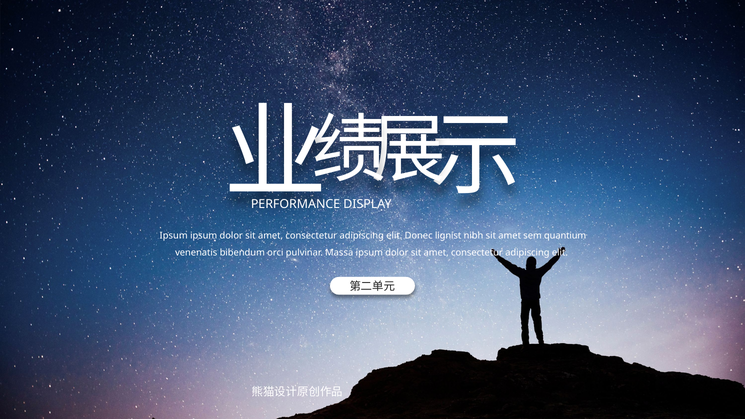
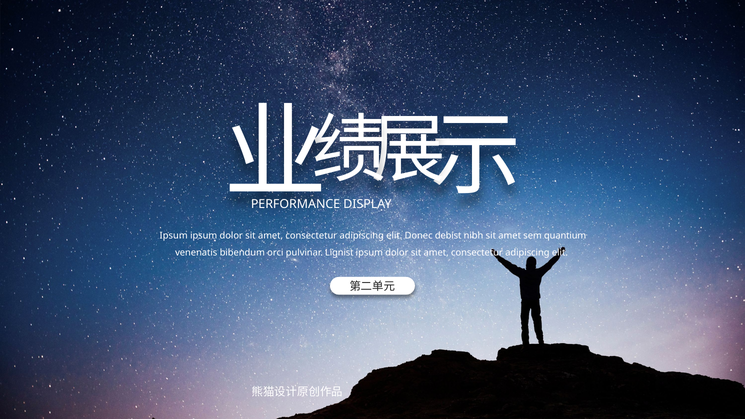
lignist: lignist -> debist (448, 236)
Massa: Massa -> Lignist (339, 253)
